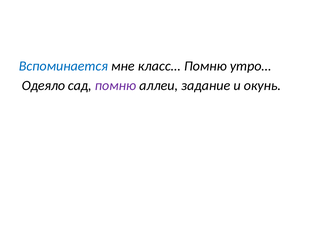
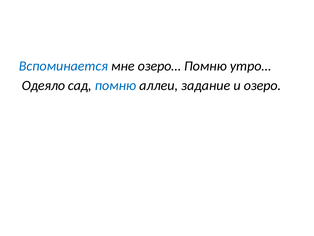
класс…: класс… -> озеро… (159, 66)
помню colour: purple -> blue (115, 85)
окунь: окунь -> озеро (262, 85)
